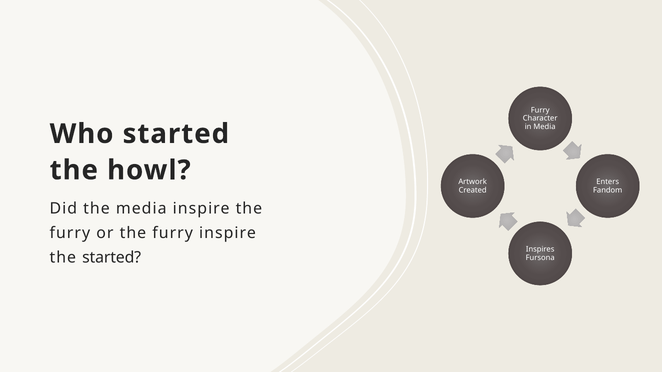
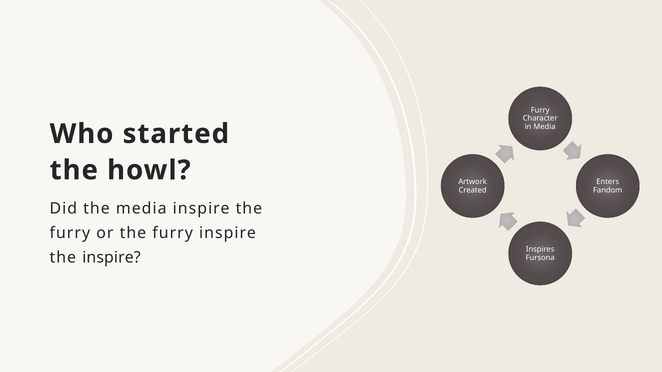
the started: started -> inspire (112, 258)
